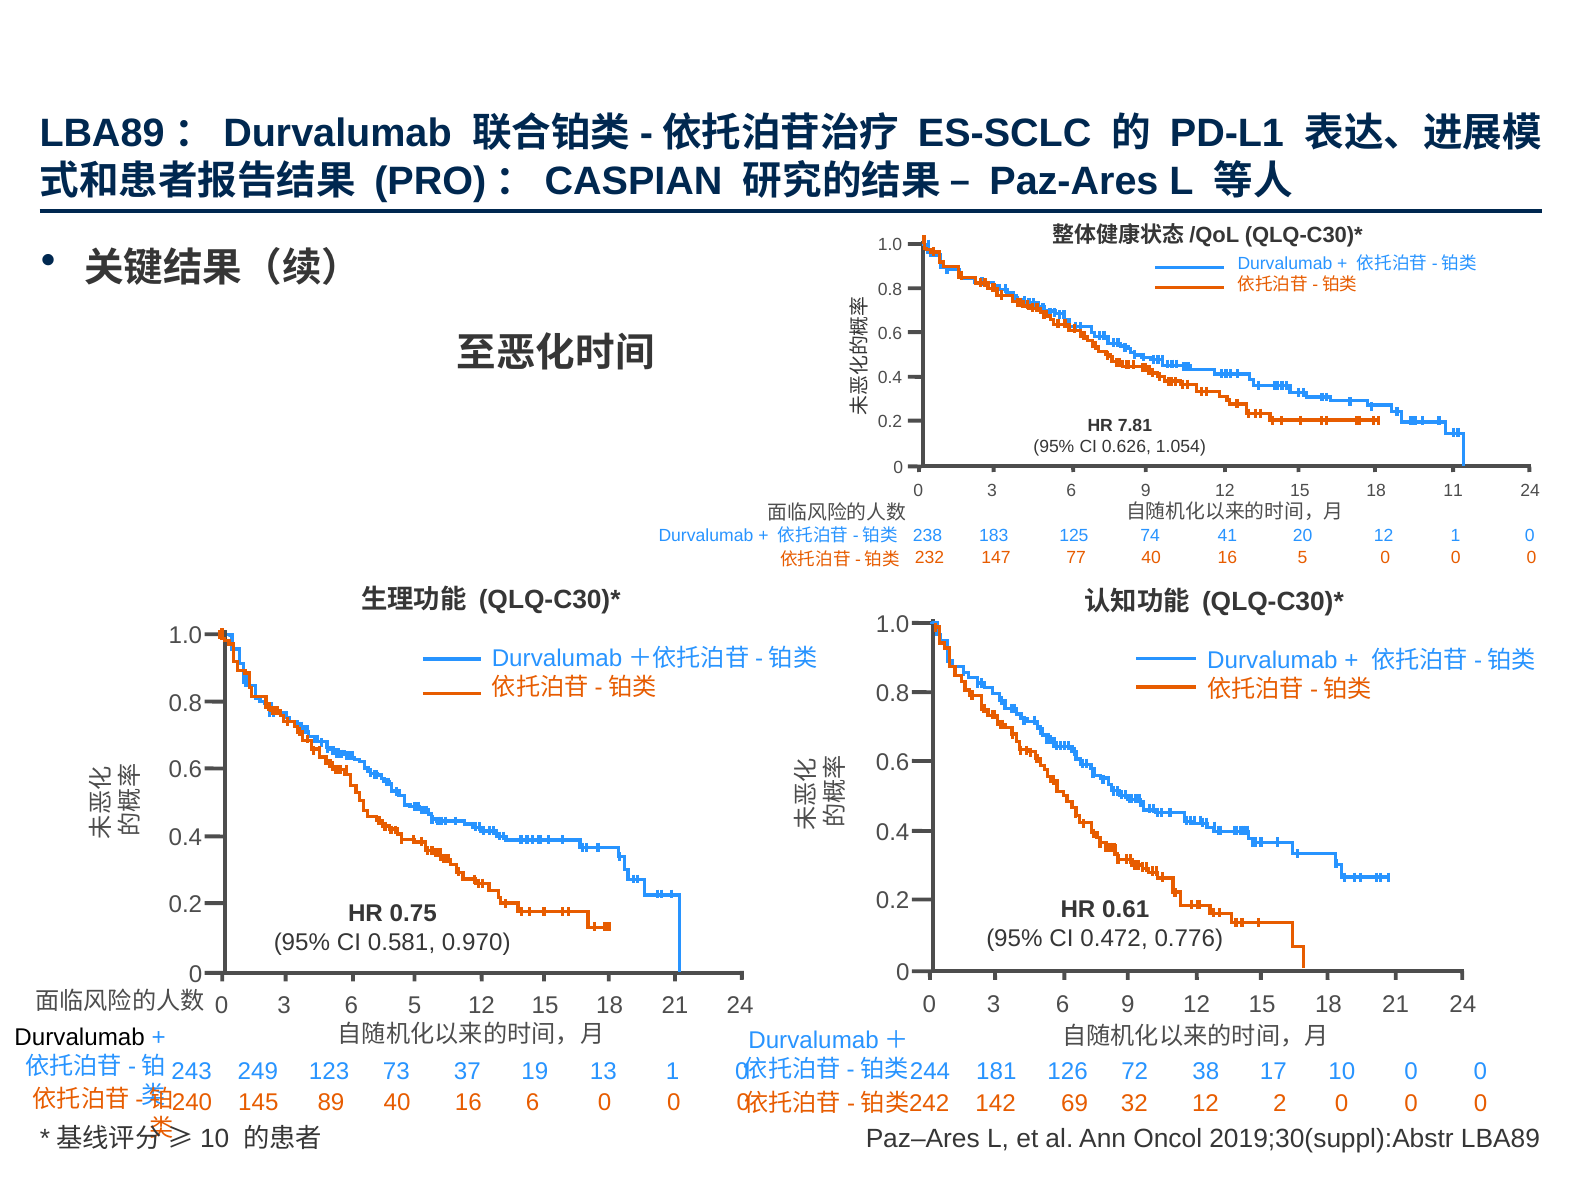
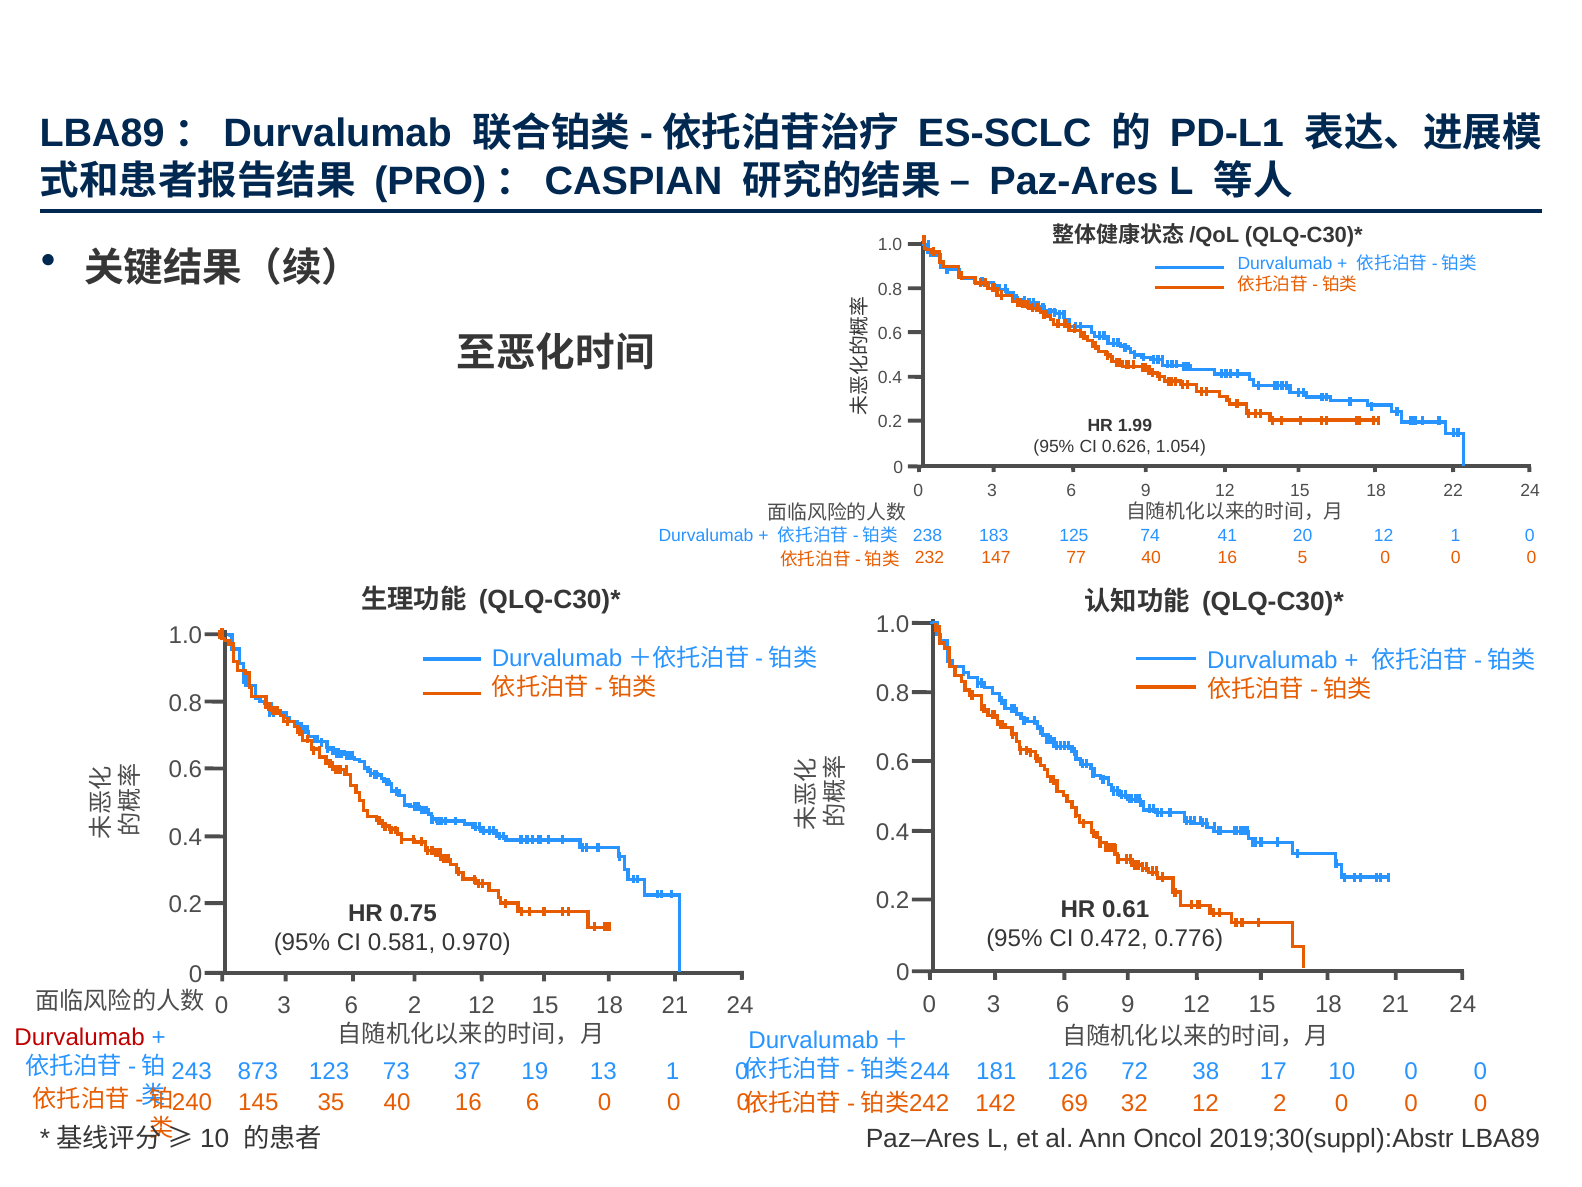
7.81: 7.81 -> 1.99 (1135, 426)
11: 11 -> 22 (1453, 491)
6 5: 5 -> 2 (415, 1005)
Durvalumab colour: black -> red (80, 1037)
249: 249 -> 873 (258, 1071)
89: 89 -> 35 (331, 1102)
